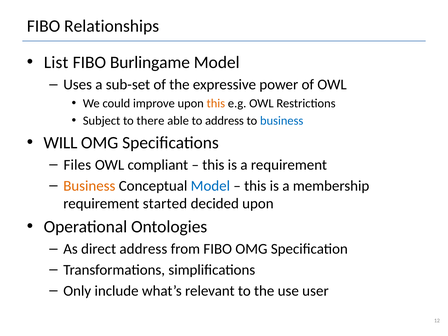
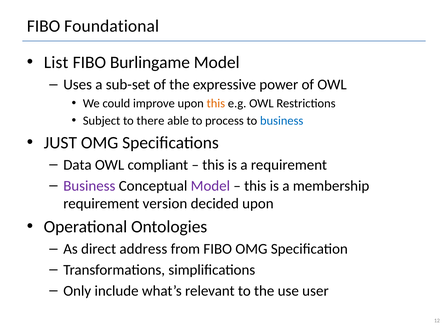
Relationships: Relationships -> Foundational (112, 26)
to address: address -> process (224, 121)
WILL: WILL -> JUST (60, 143)
Files: Files -> Data (77, 165)
Business colour: orange -> purple (89, 186)
Model colour: blue -> purple (210, 186)
started: started -> version (165, 204)
